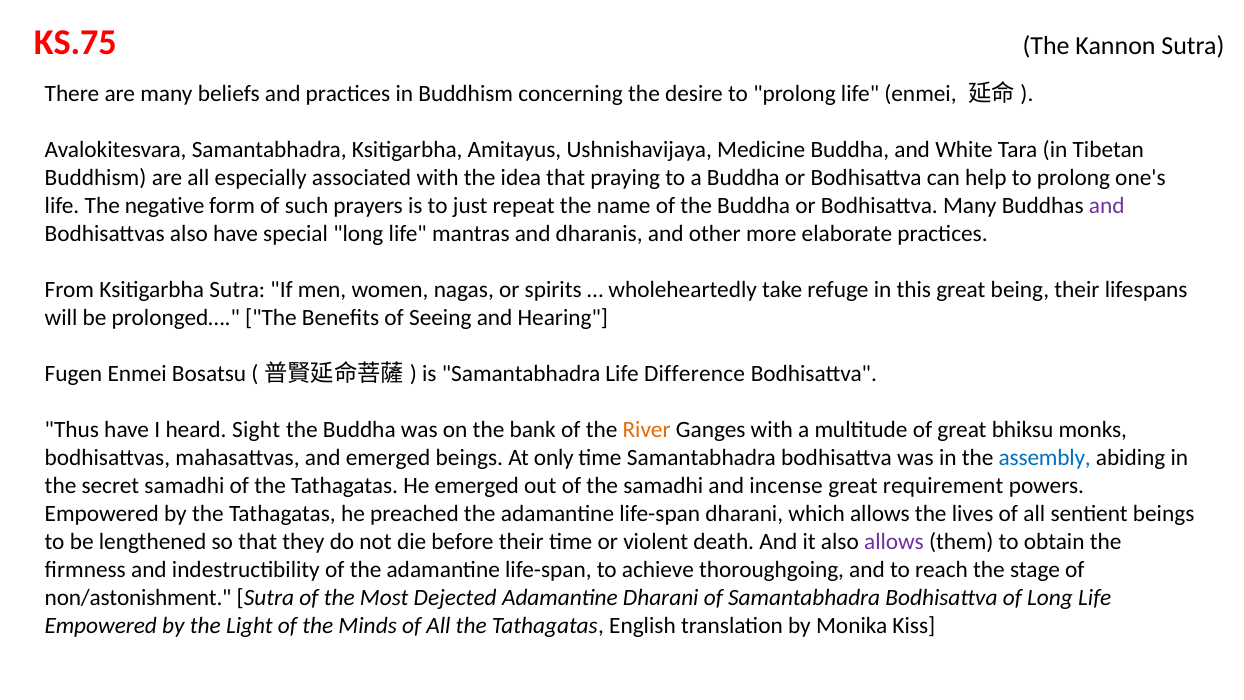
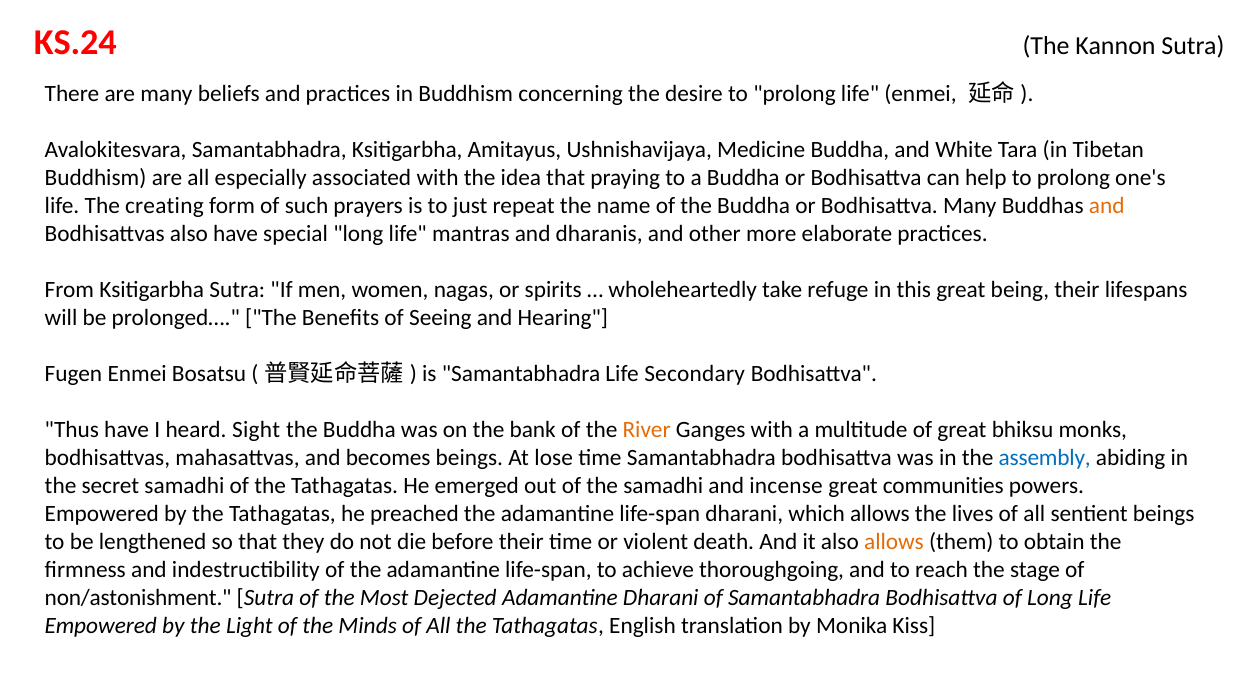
KS.75: KS.75 -> KS.24 (75, 42)
negative: negative -> creating (164, 205)
and colour: purple -> orange (1107, 205)
Difference: Difference -> Secondary (695, 373)
and emerged: emerged -> becomes (388, 457)
only: only -> lose (554, 457)
requirement: requirement -> communities (943, 485)
allows colour: purple -> orange (894, 541)
